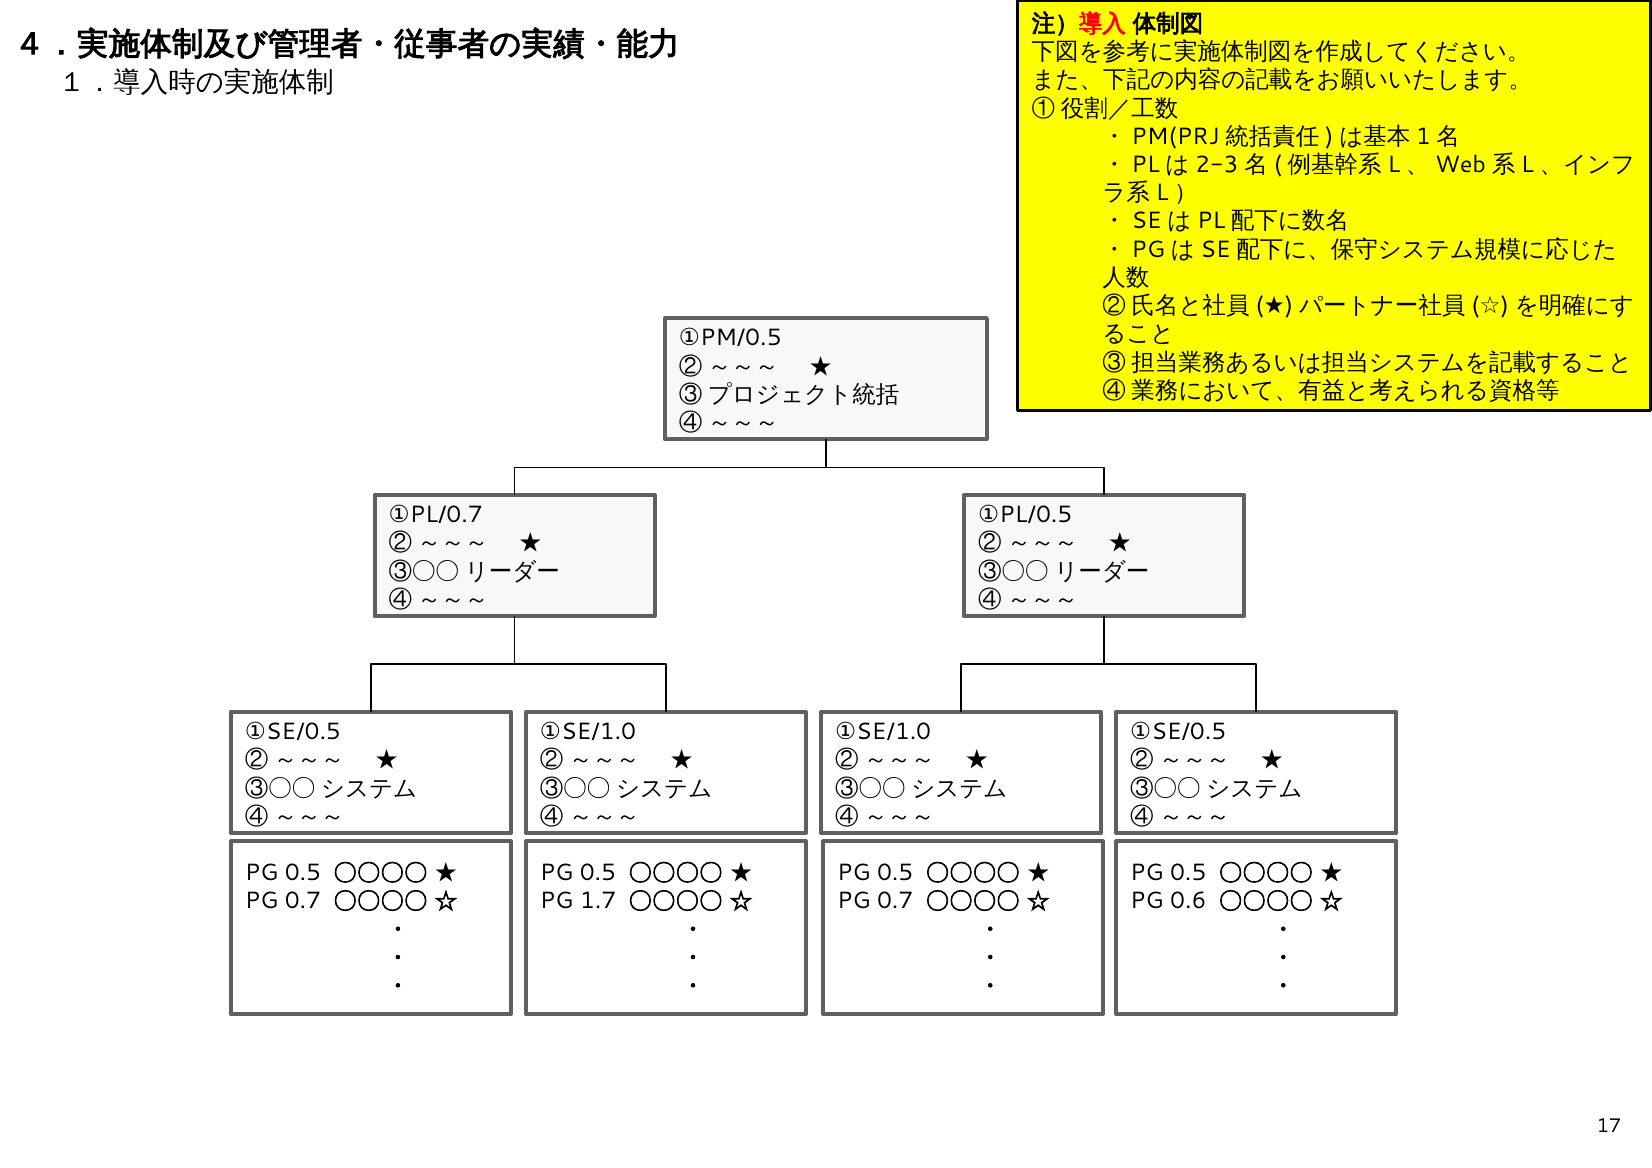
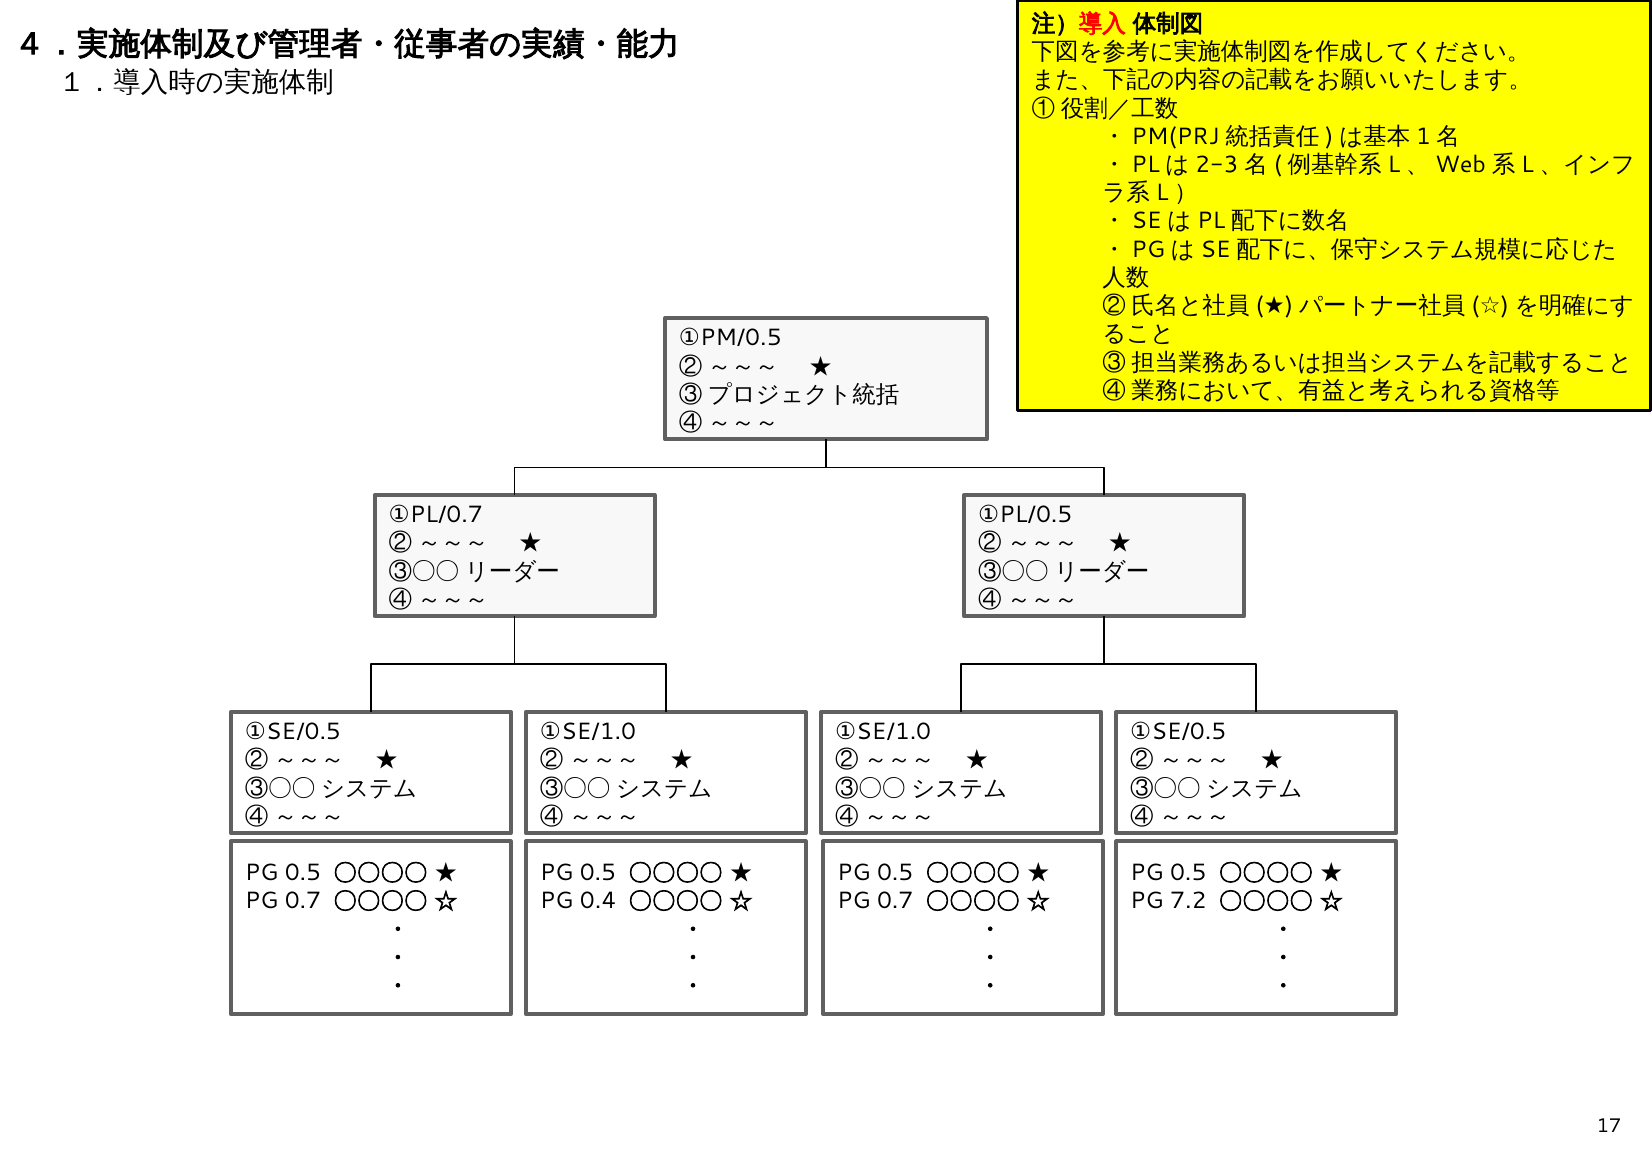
1.7: 1.7 -> 0.4 (598, 901)
0.6: 0.6 -> 7.2 (1188, 901)
